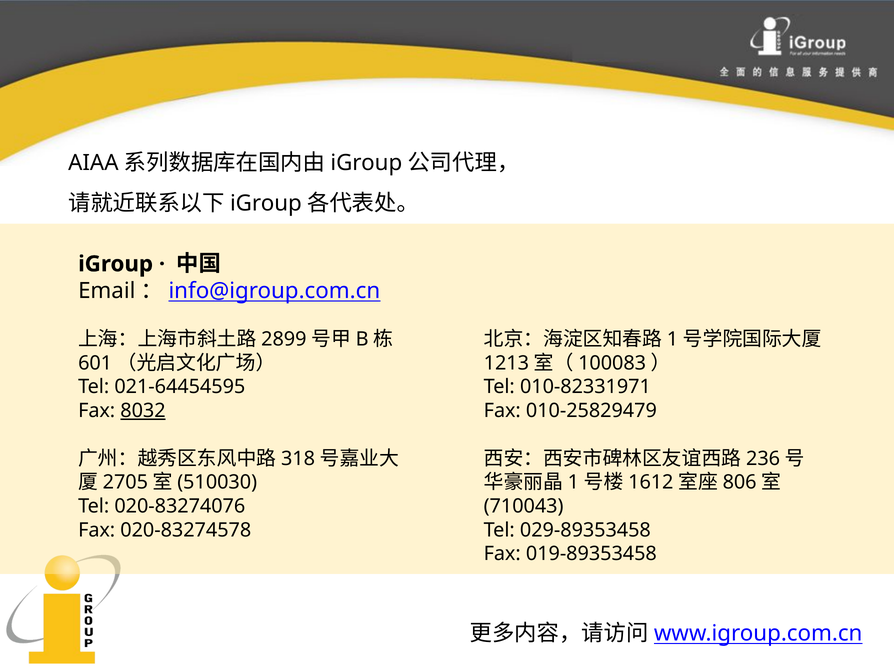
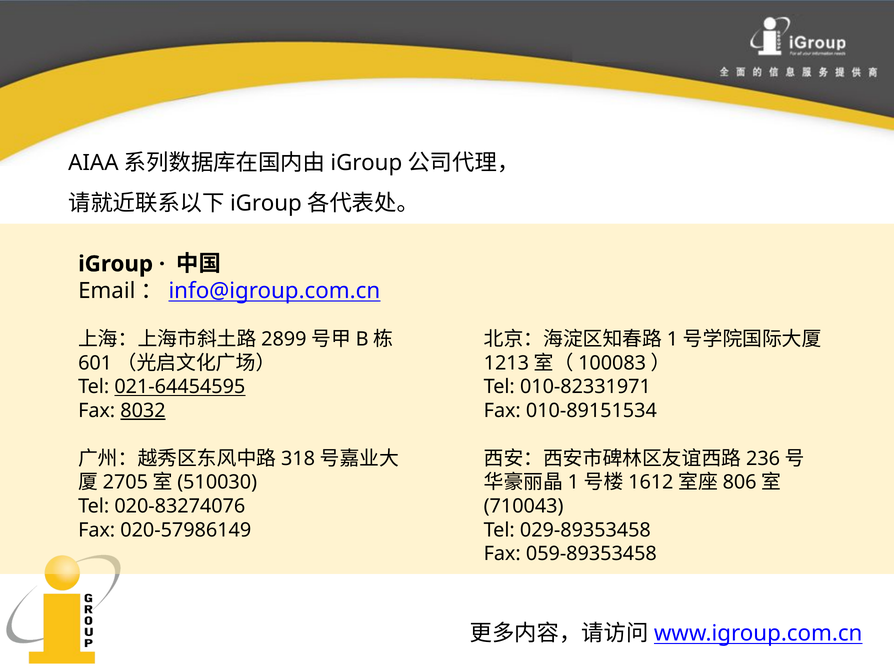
021-64454595 underline: none -> present (180, 387)
010-25829479: 010-25829479 -> 010-89151534 (591, 410)
020-83274578: 020-83274578 -> 020-57986149 (186, 530)
019-89353458: 019-89353458 -> 059-89353458 (591, 554)
